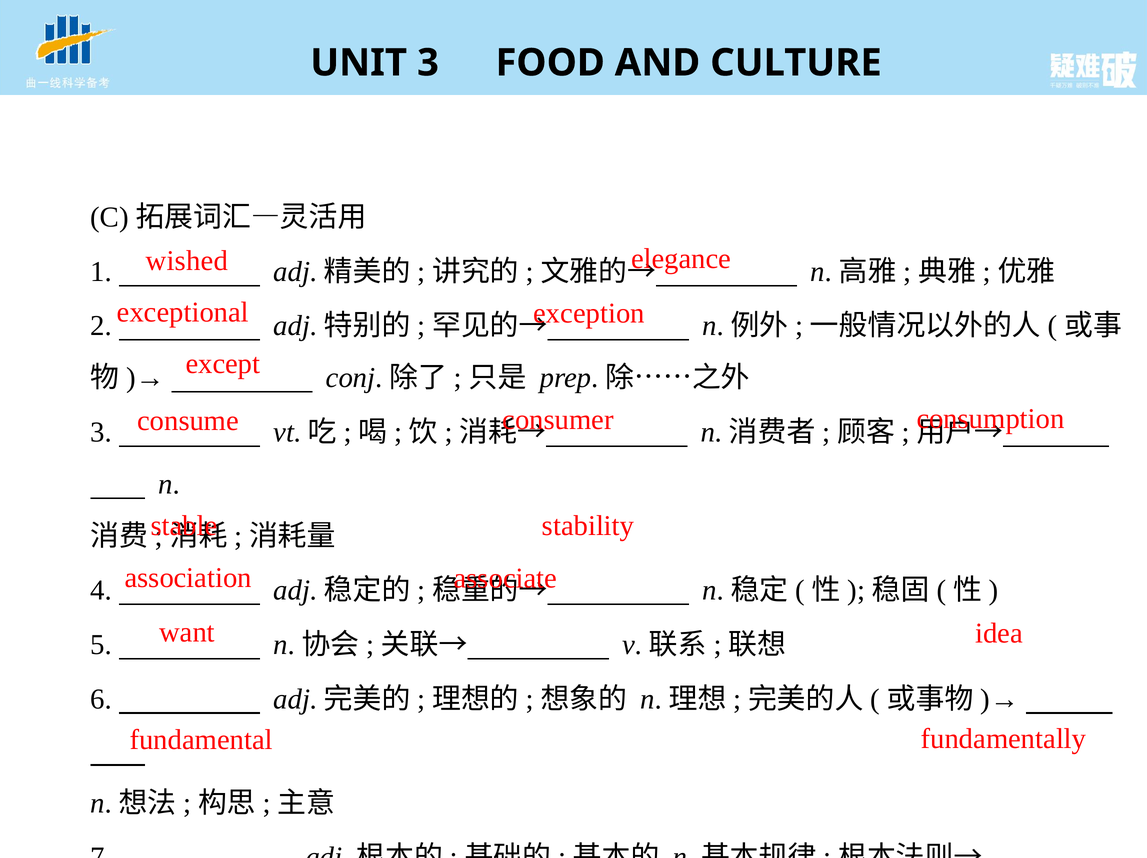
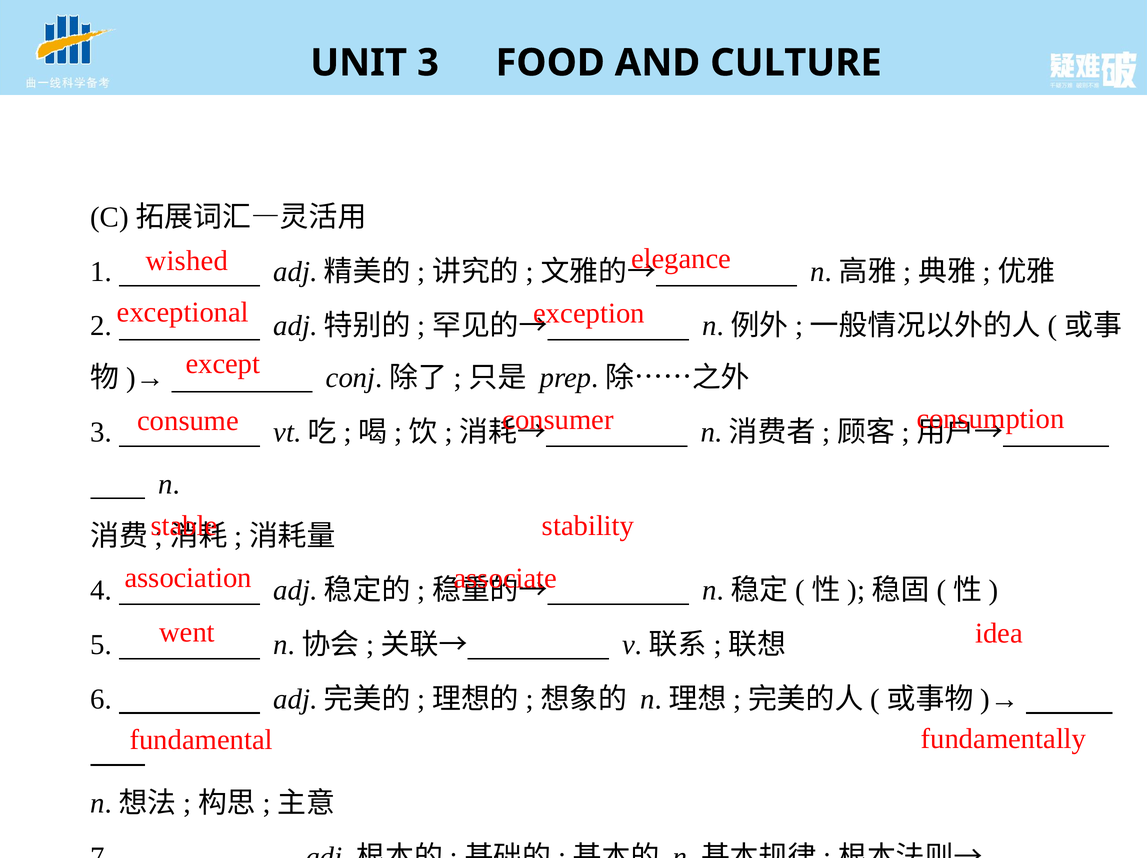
want: want -> went (187, 632)
